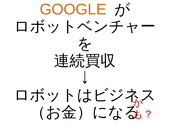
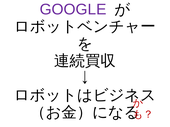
GOOGLE colour: orange -> purple (73, 9)
